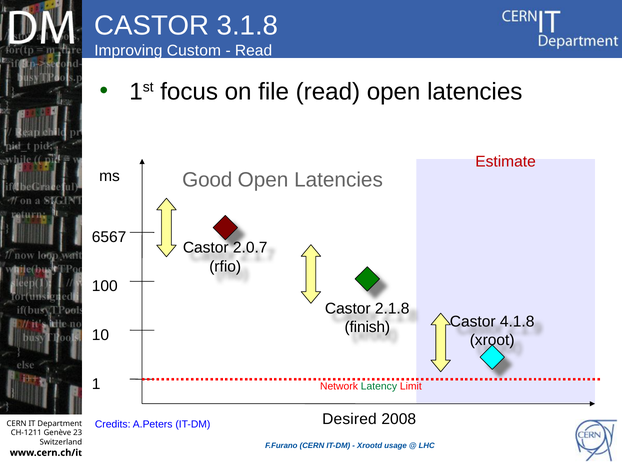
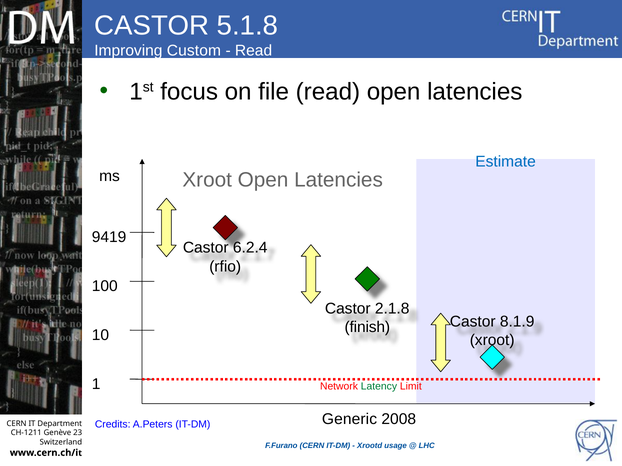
3.1.8: 3.1.8 -> 5.1.8 (247, 26)
Estimate colour: red -> blue (506, 162)
Good: Good -> Xroot (207, 180)
6567: 6567 -> 9419 (109, 237)
2.0.7: 2.0.7 -> 6.2.4 (250, 248)
4.1.8: 4.1.8 -> 8.1.9 (517, 322)
Desired: Desired -> Generic (349, 419)
